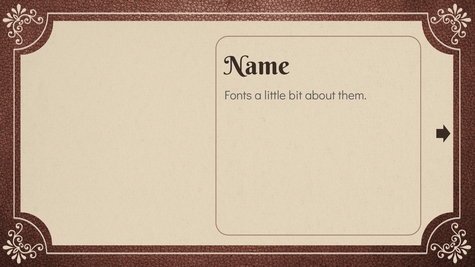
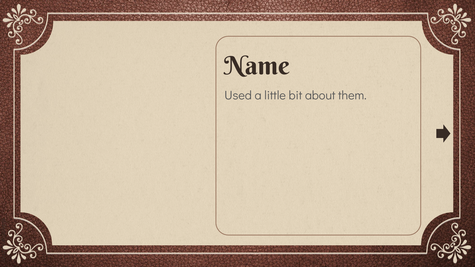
Fonts: Fonts -> Used (238, 95)
